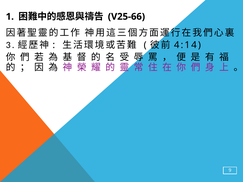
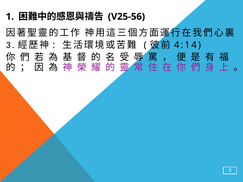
V25-66: V25-66 -> V25-56 (126, 17)
